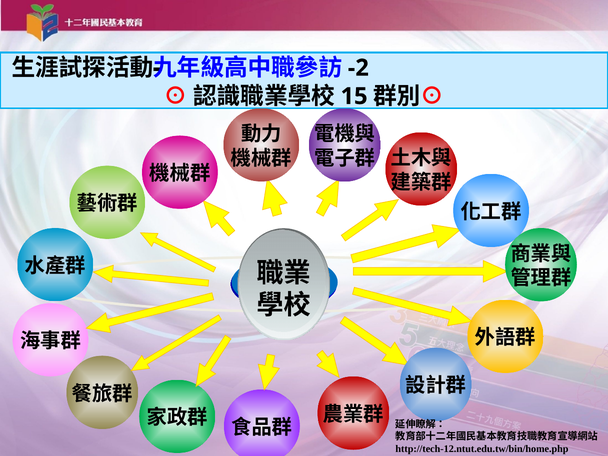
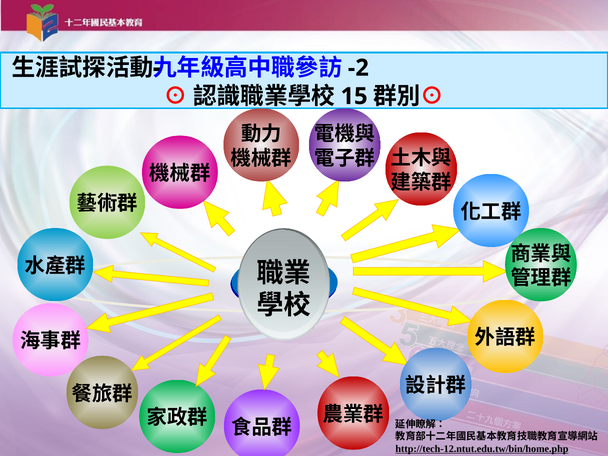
http://tech-12.ntut.edu.tw/bin/home.php underline: none -> present (482, 449)
